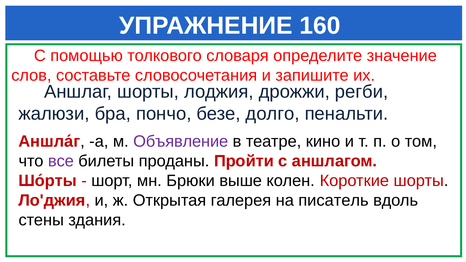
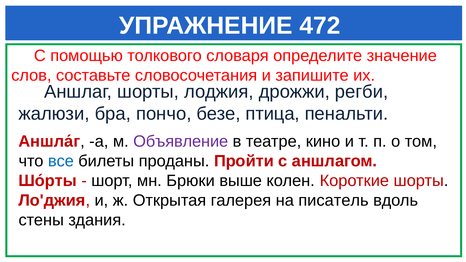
160: 160 -> 472 (320, 26)
долго: долго -> птица (273, 114)
все colour: purple -> blue (61, 161)
